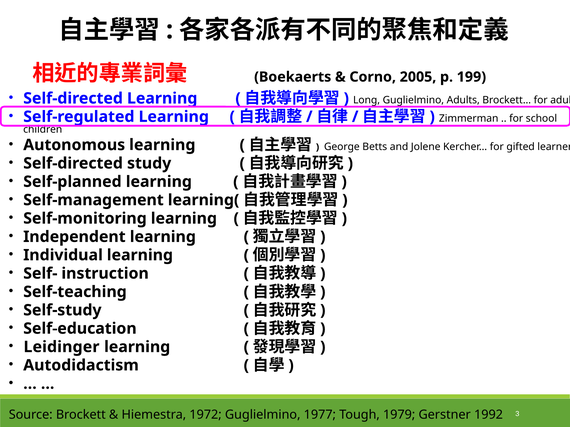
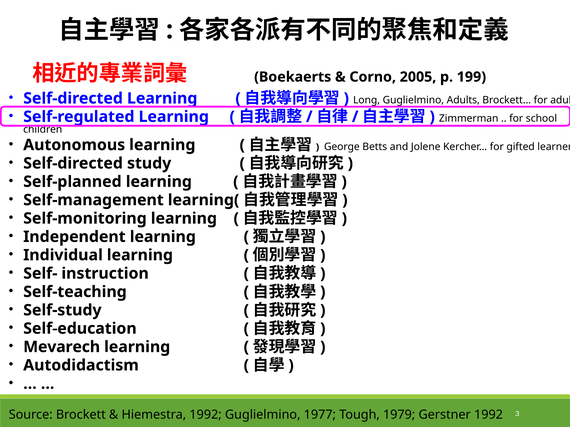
Leidinger: Leidinger -> Mevarech (62, 347)
Hiemestra 1972: 1972 -> 1992 (206, 415)
